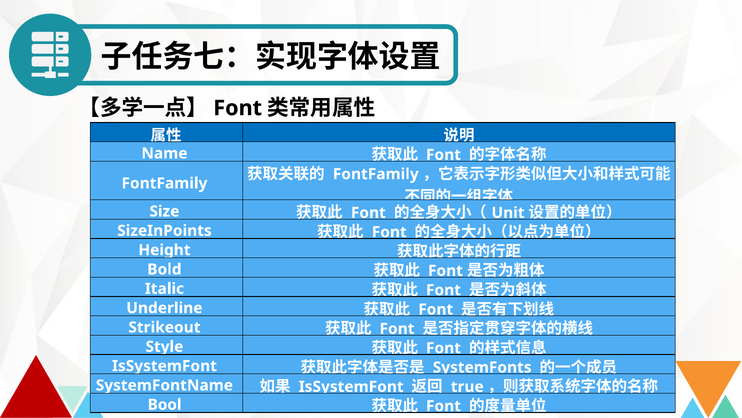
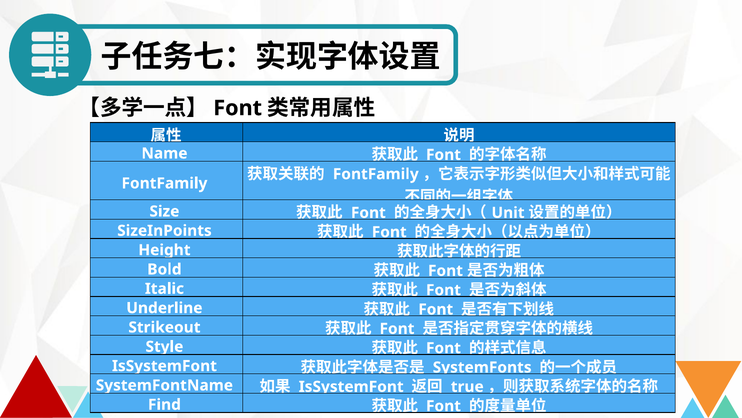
Bool: Bool -> Find (164, 404)
